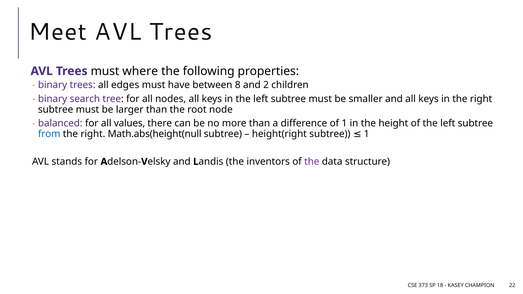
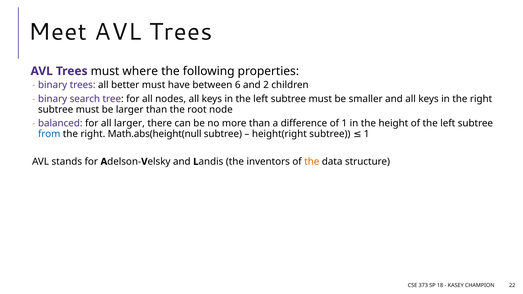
edges: edges -> better (125, 85)
8: 8 -> 6 (238, 85)
all values: values -> larger (129, 123)
the colour: purple -> orange (312, 162)
